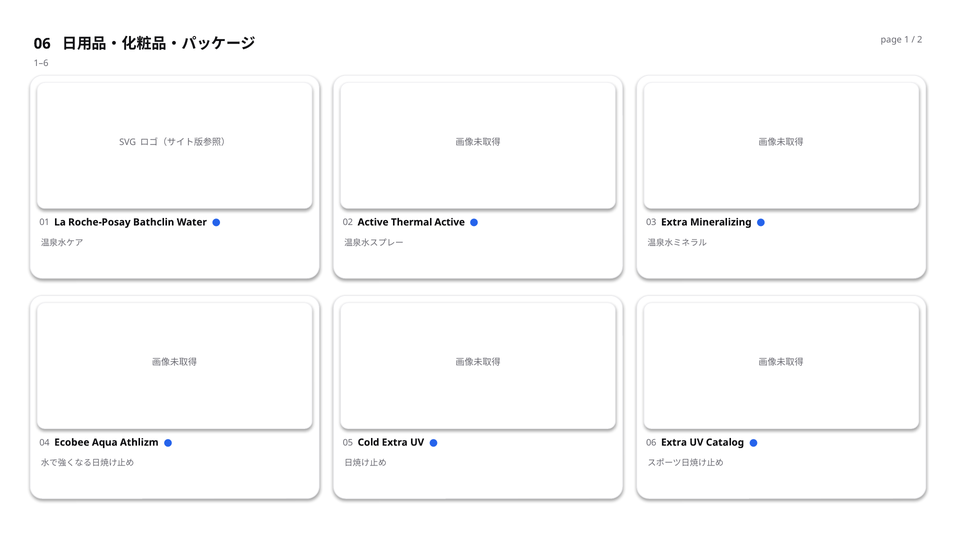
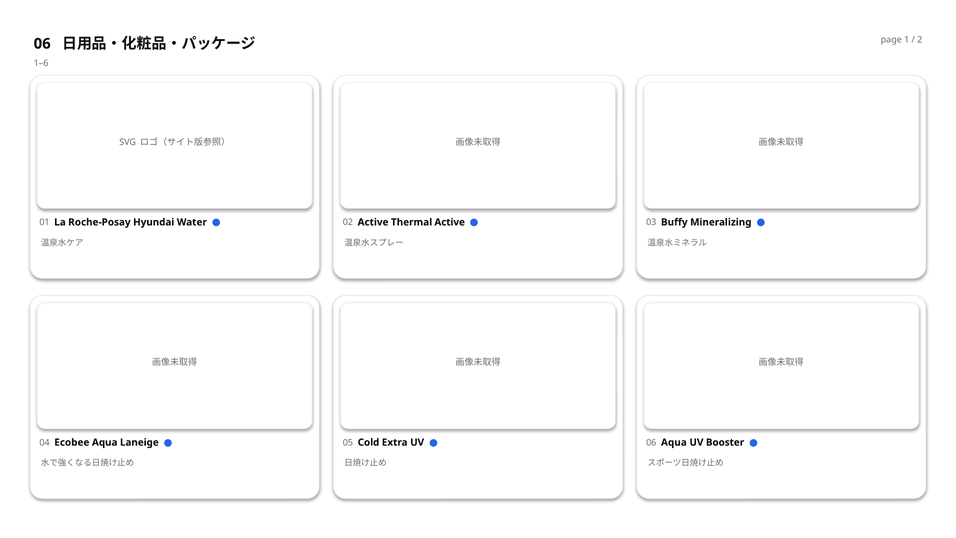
Bathclin: Bathclin -> Hyundai (154, 222)
03 Extra: Extra -> Buffy (674, 222)
Athlizm: Athlizm -> Laneige (139, 442)
06 Extra: Extra -> Aqua (674, 442)
Catalog: Catalog -> Booster (725, 442)
